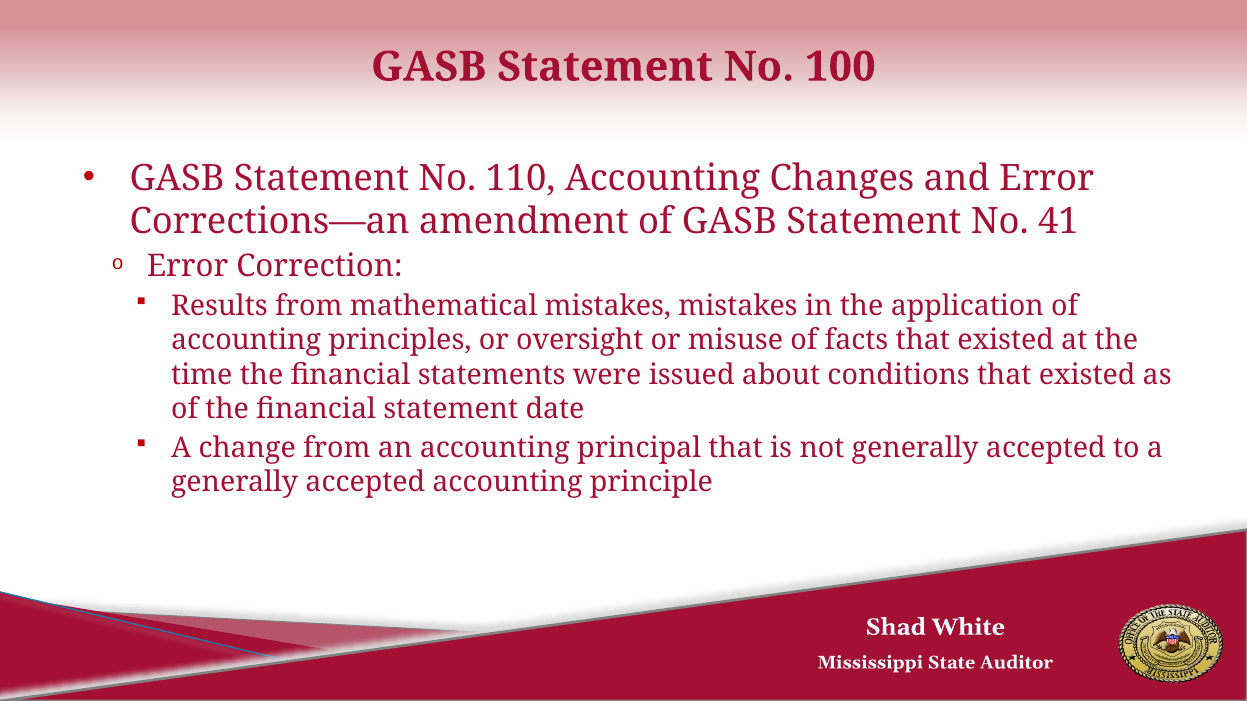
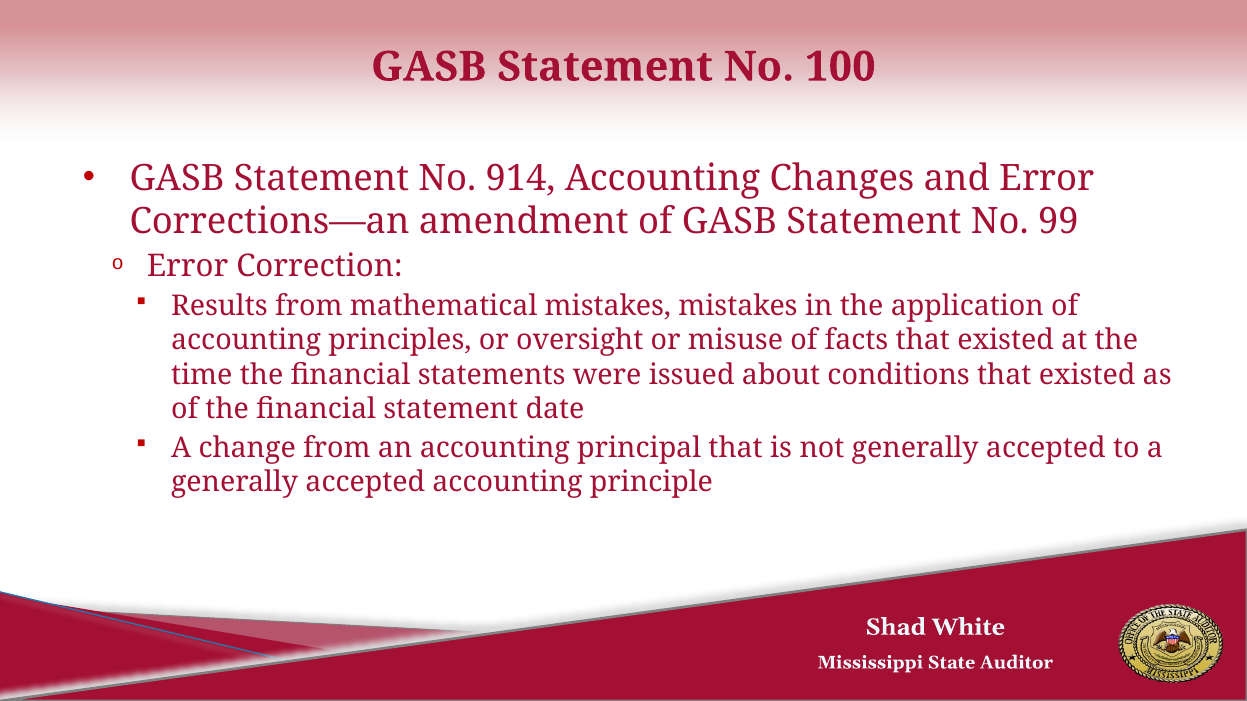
110: 110 -> 914 (521, 178)
41: 41 -> 99 (1058, 222)
